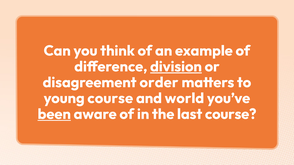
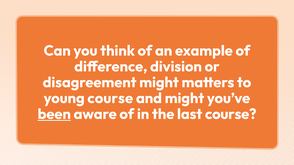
division underline: present -> none (176, 67)
disagreement order: order -> might (159, 83)
and world: world -> might (184, 98)
